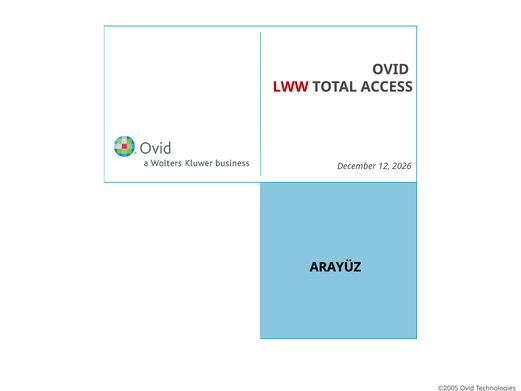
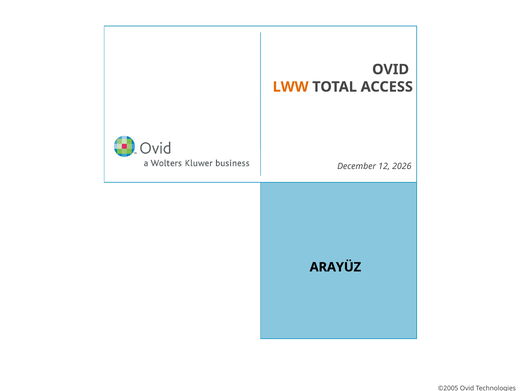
LWW colour: red -> orange (291, 87)
